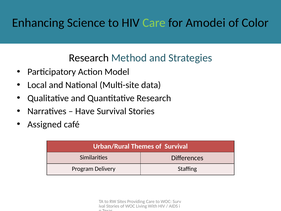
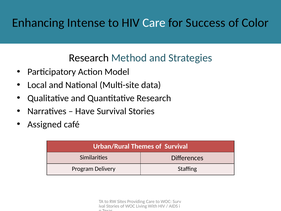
Science: Science -> Intense (86, 23)
Care colour: light green -> white (154, 23)
Amodei: Amodei -> Success (206, 23)
